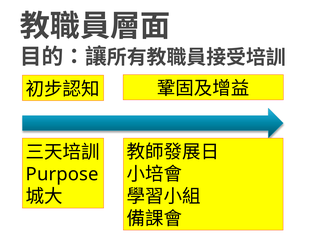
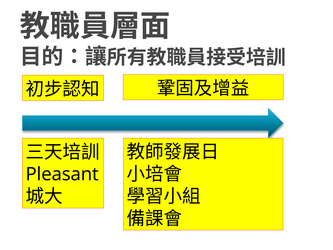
Purpose: Purpose -> Pleasant (62, 174)
